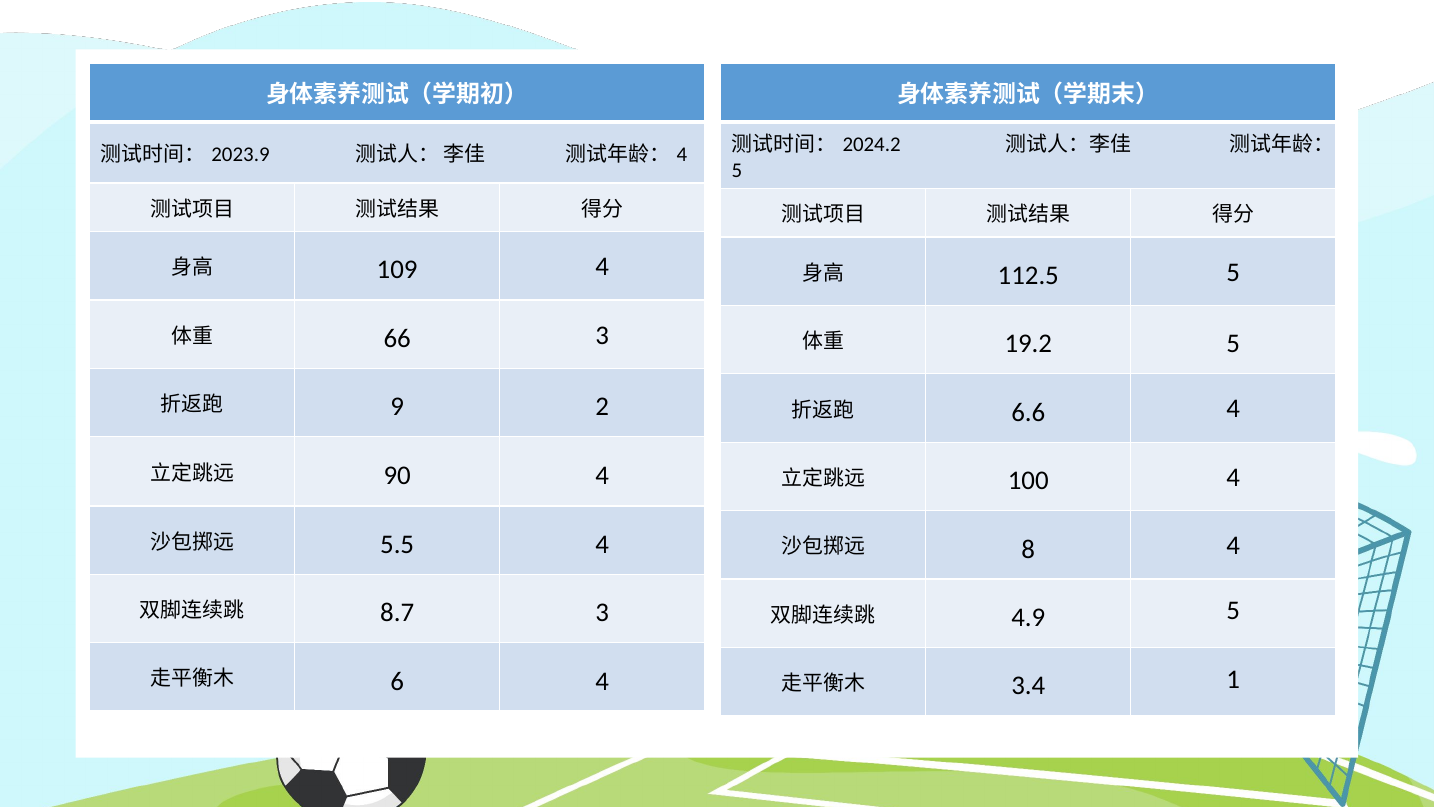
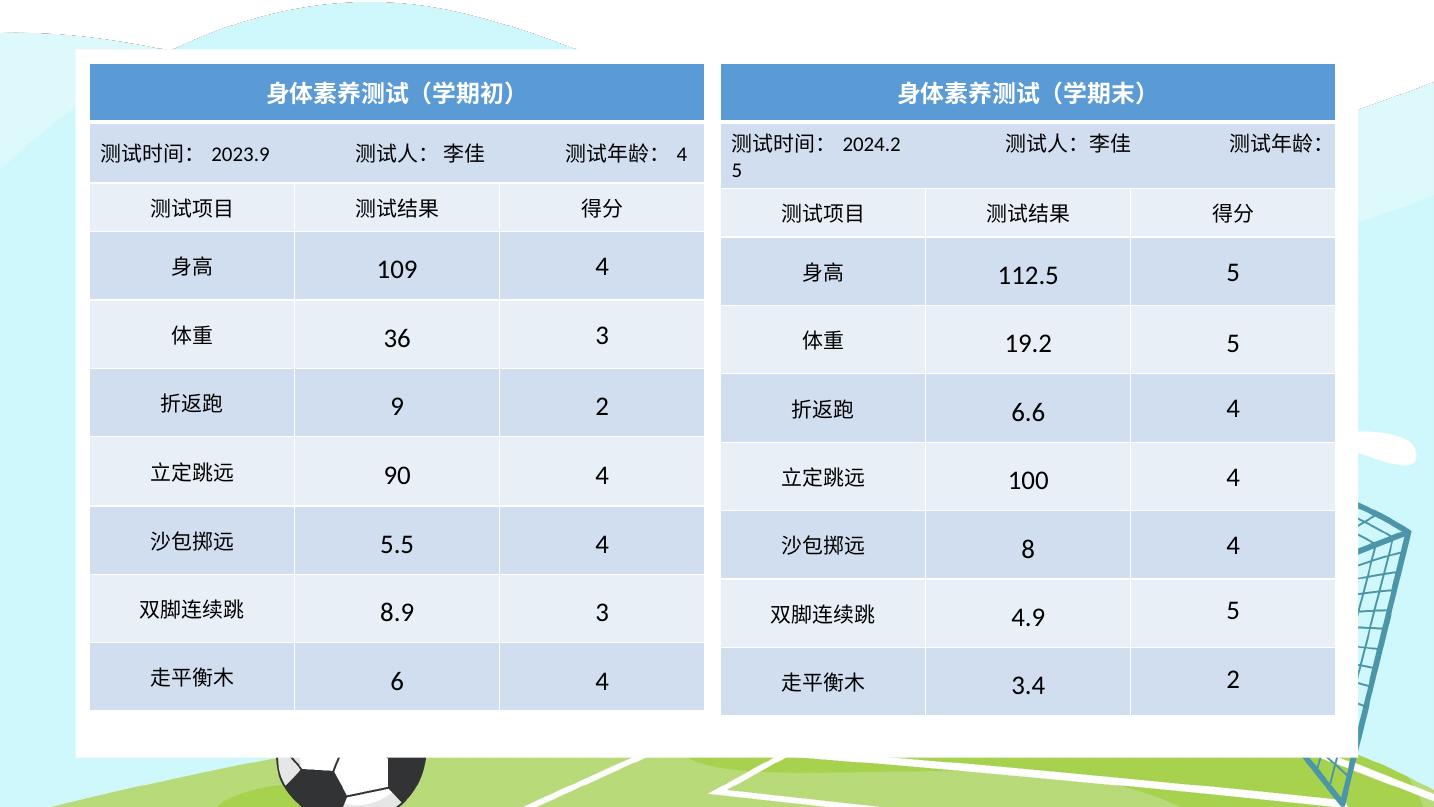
66: 66 -> 36 (397, 338)
8.7: 8.7 -> 8.9 (397, 612)
3.4 1: 1 -> 2 (1233, 679)
